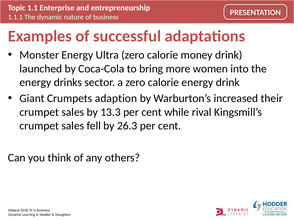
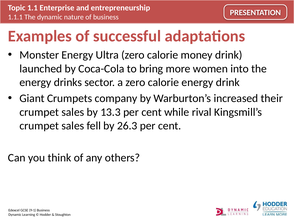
adaption: adaption -> company (116, 99)
